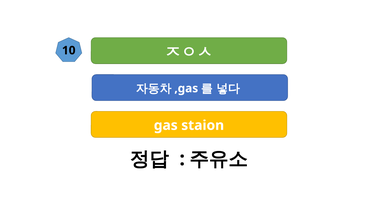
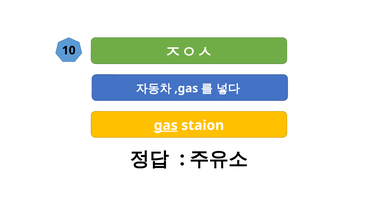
gas underline: none -> present (166, 126)
